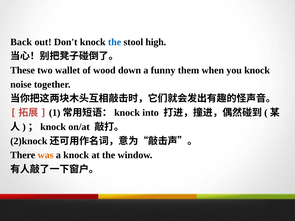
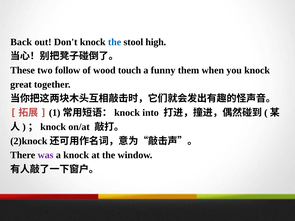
wallet: wallet -> follow (68, 70)
down: down -> touch (130, 70)
noise: noise -> great (21, 84)
was colour: orange -> purple (46, 155)
